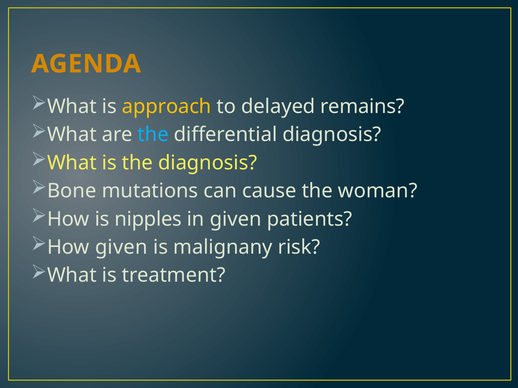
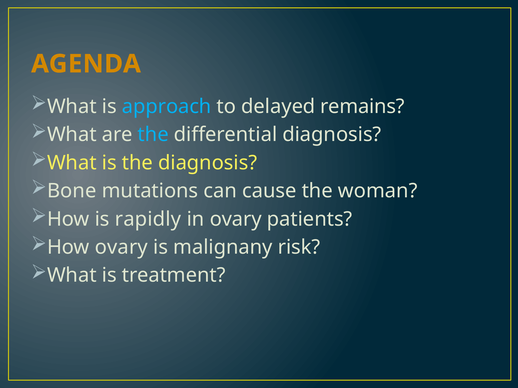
approach colour: yellow -> light blue (167, 107)
nipples: nipples -> rapidly (148, 219)
in given: given -> ovary (236, 219)
How given: given -> ovary (121, 248)
